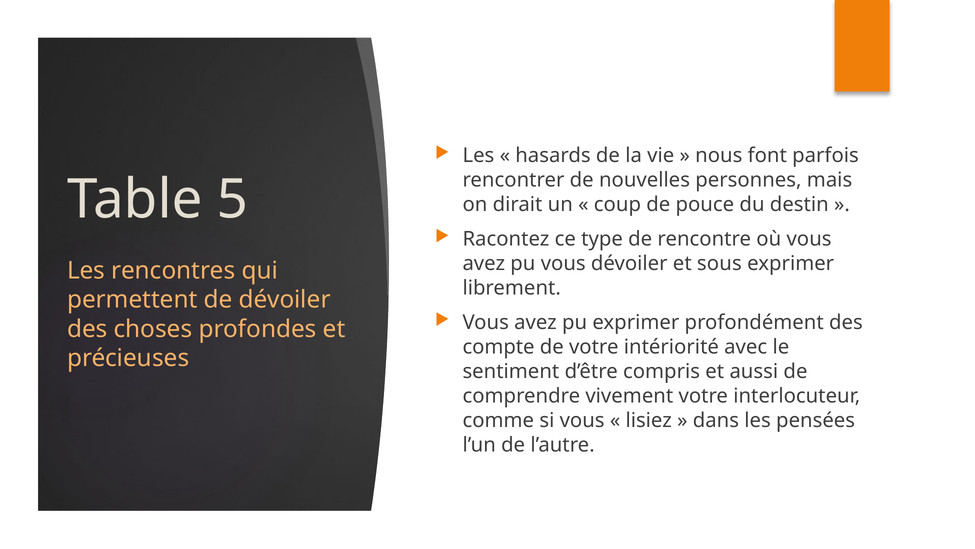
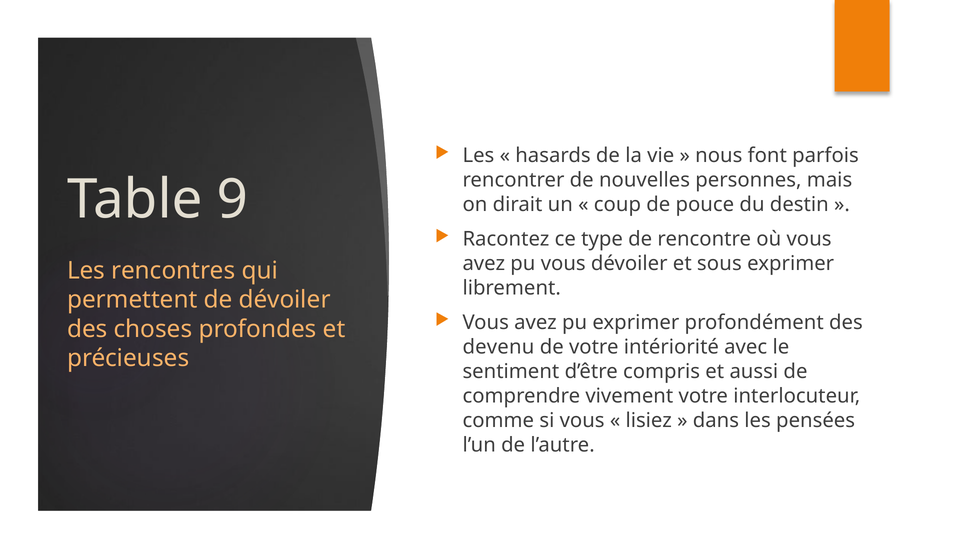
5: 5 -> 9 (233, 199)
compte: compte -> devenu (498, 347)
